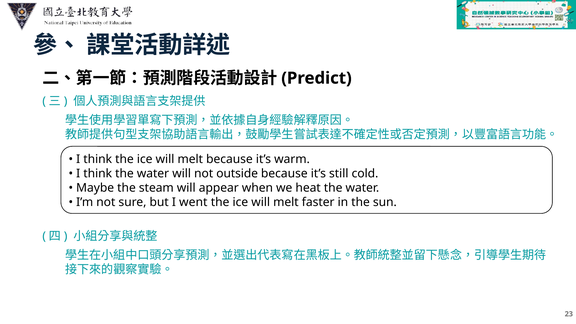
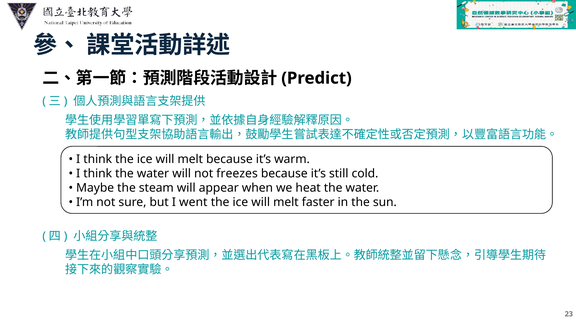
outside: outside -> freezes (237, 173)
